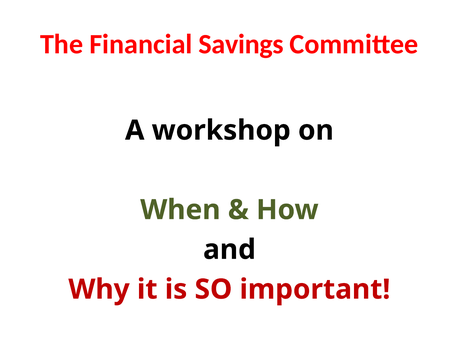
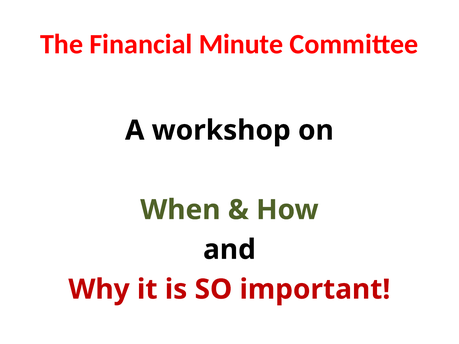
Savings: Savings -> Minute (241, 44)
